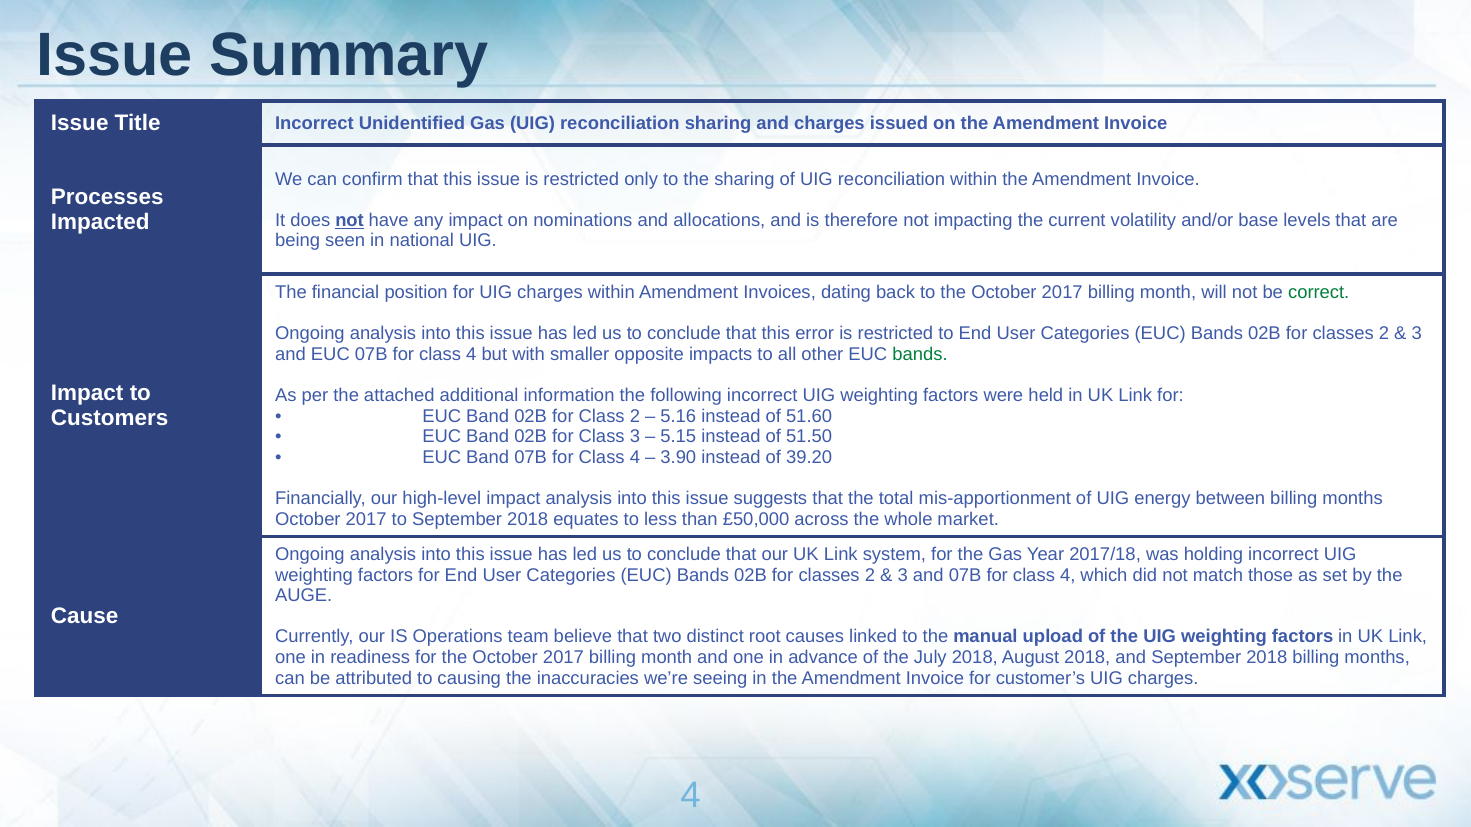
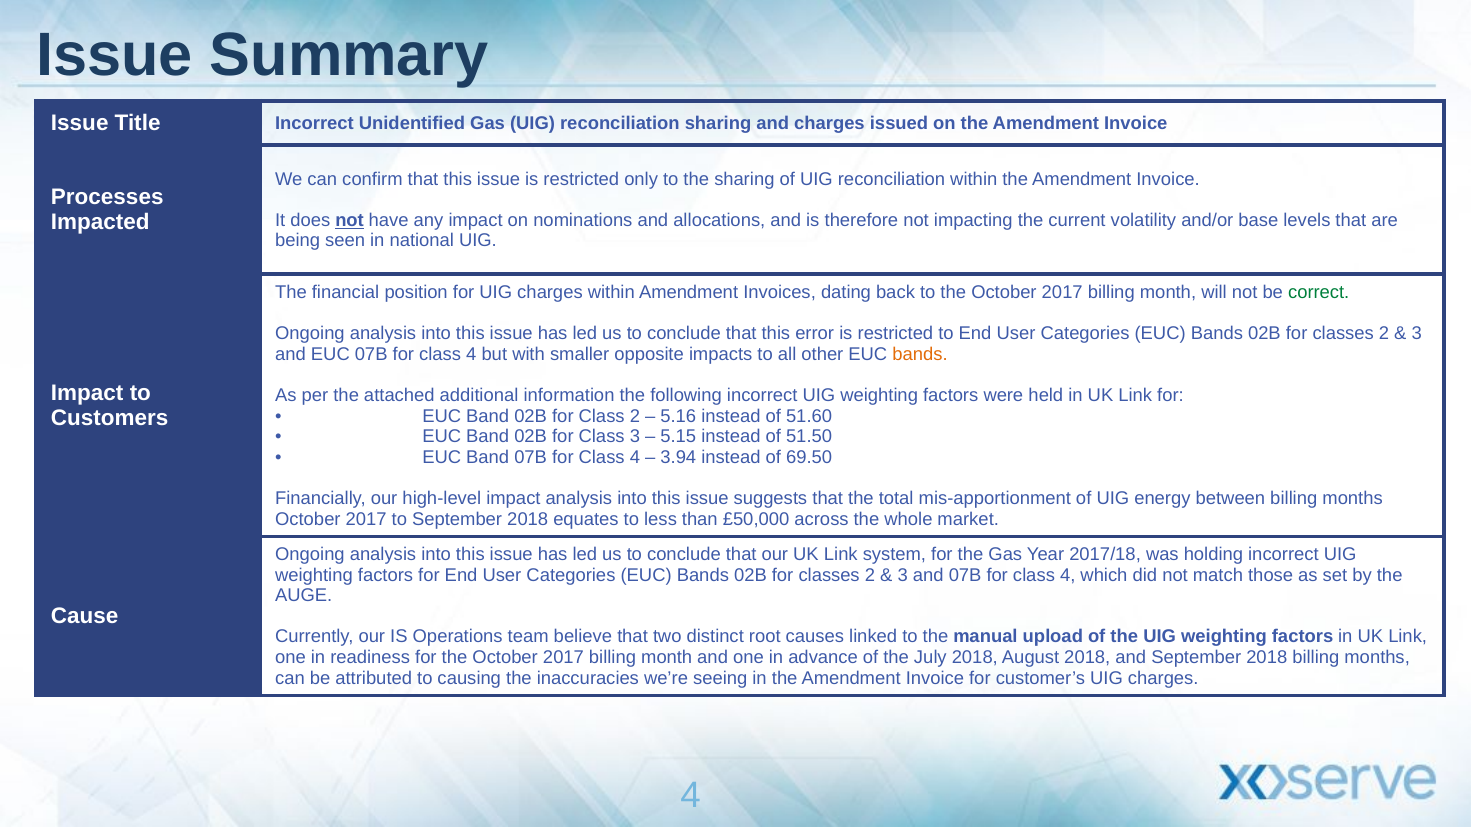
bands colour: green -> orange (920, 354)
3.90: 3.90 -> 3.94 (678, 458)
39.20: 39.20 -> 69.50 (809, 458)
